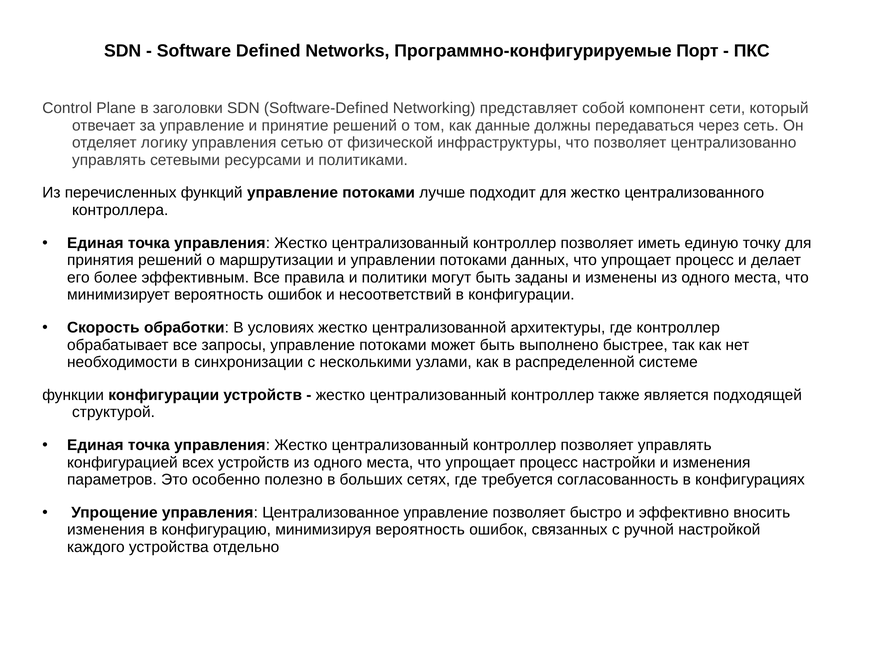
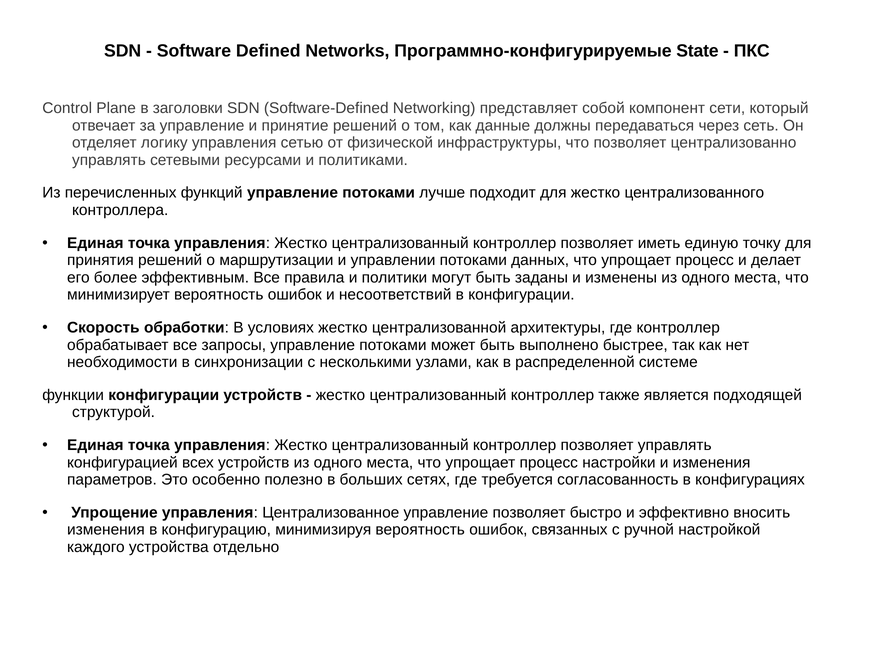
Порт: Порт -> State (697, 51)
